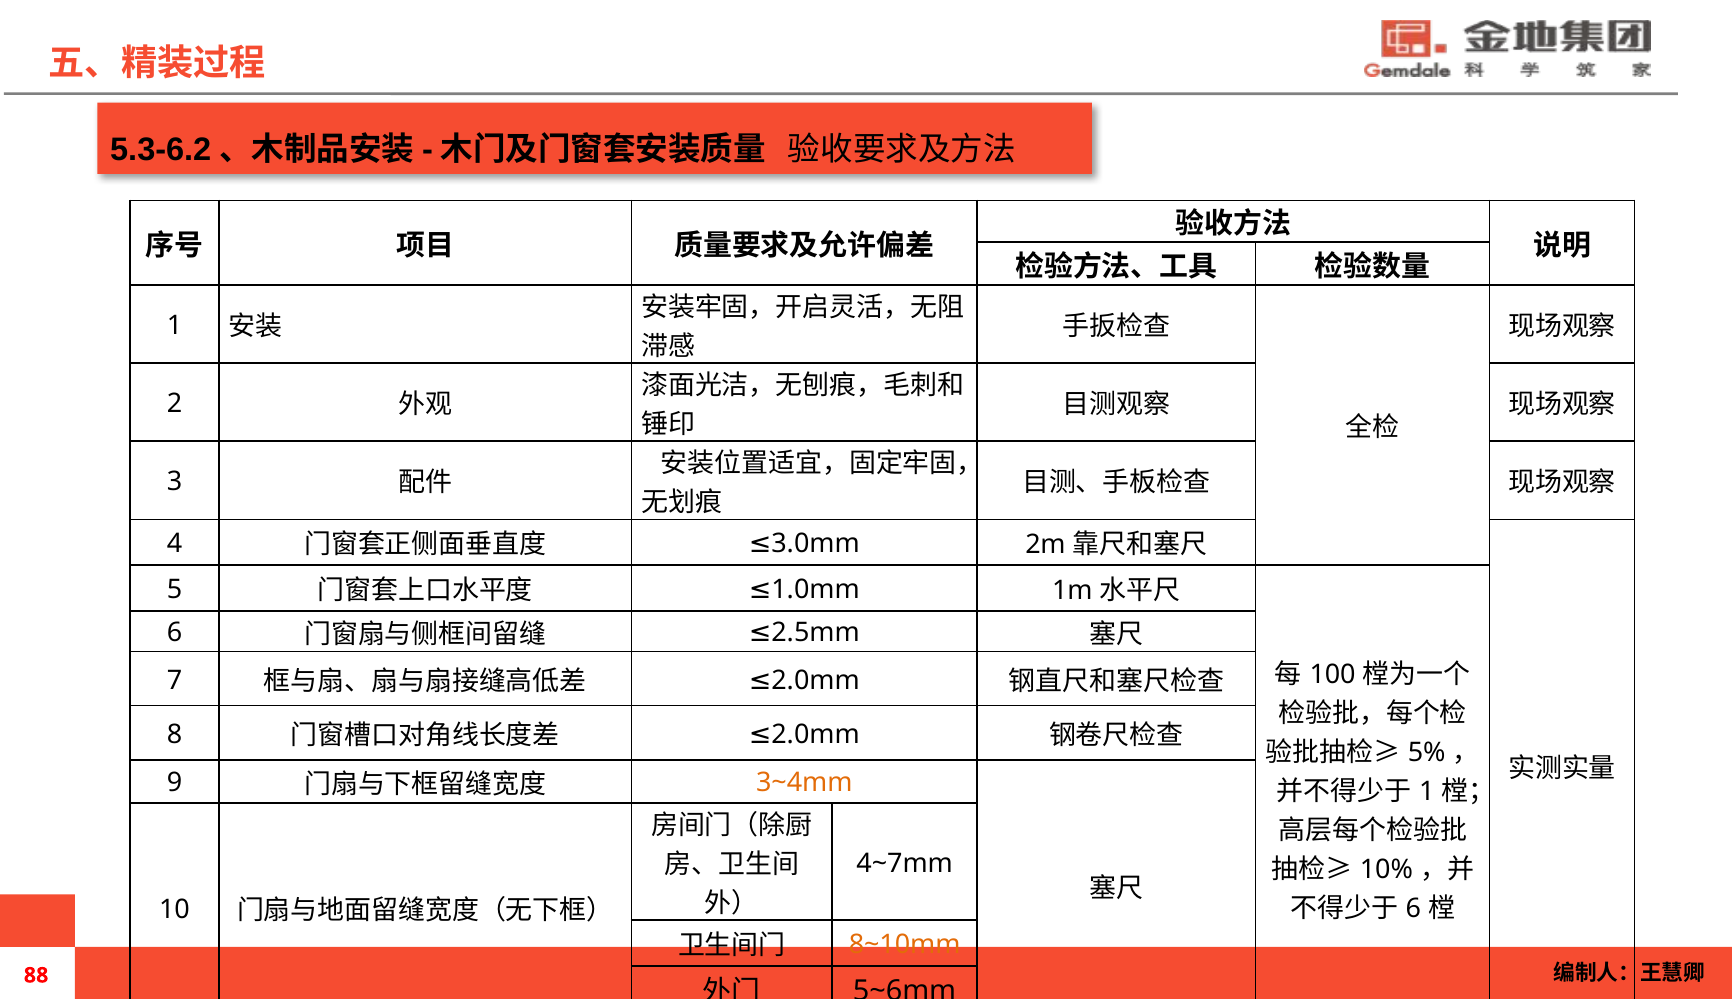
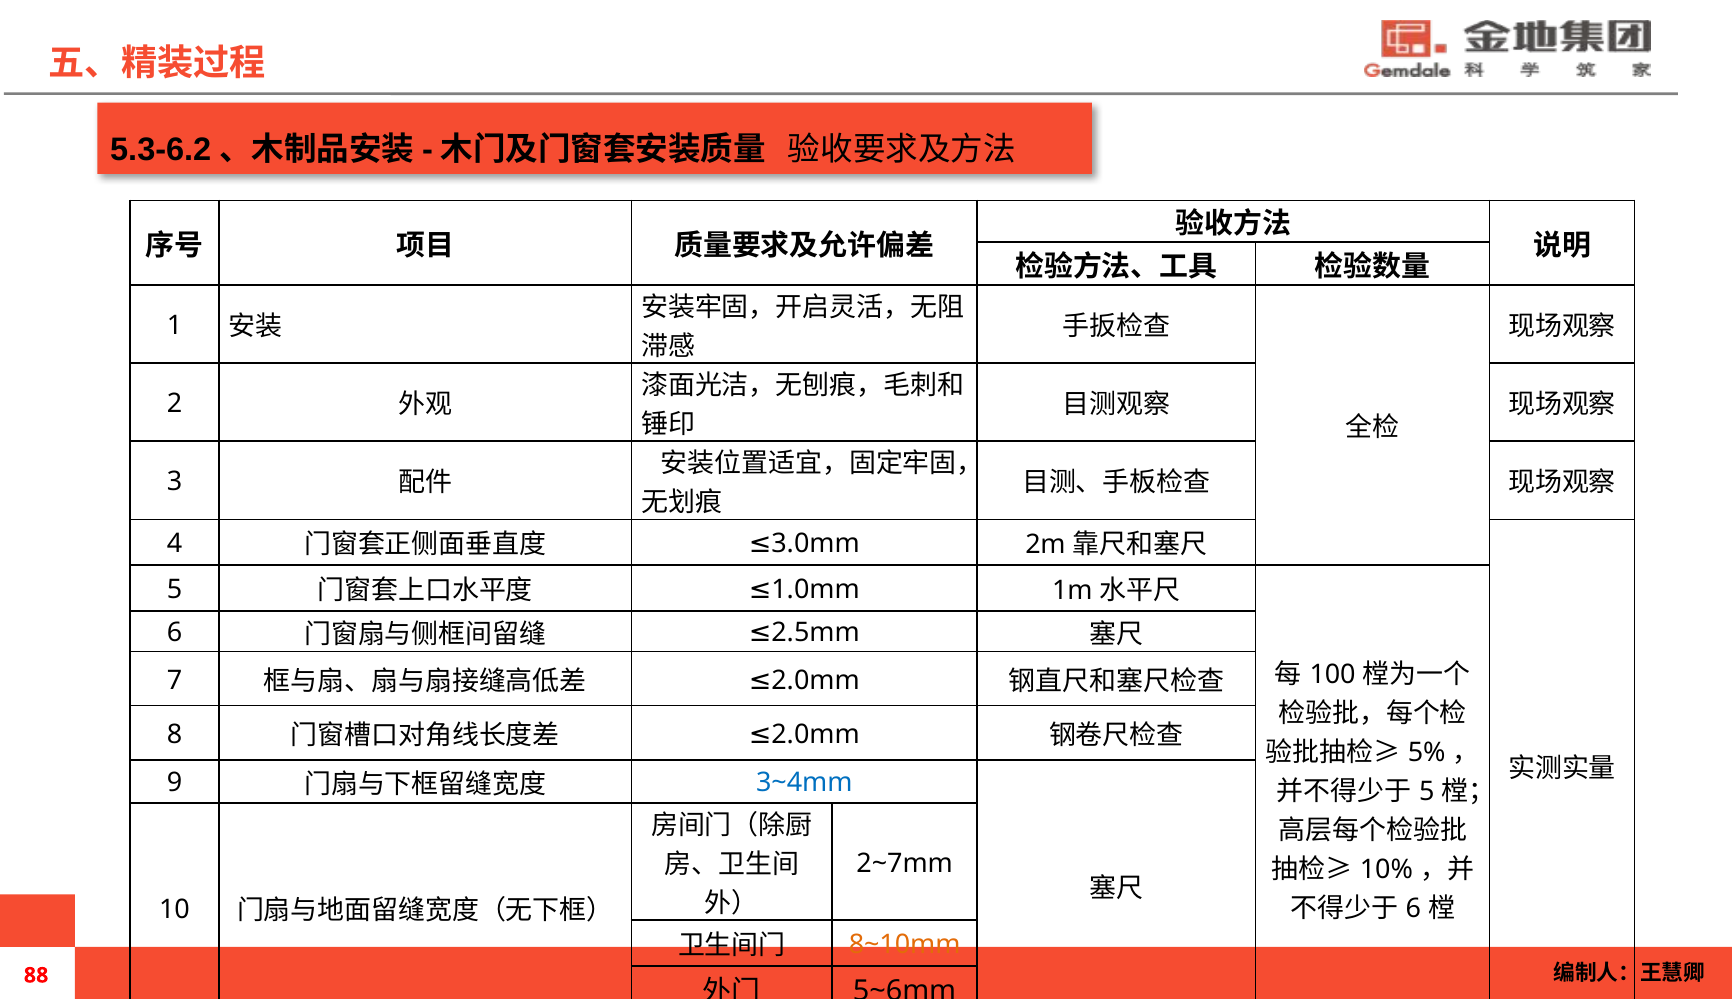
3~4mm colour: orange -> blue (804, 783)
1: 1 -> 5 (1427, 792)
4~7mm: 4~7mm -> 2~7mm (905, 863)
